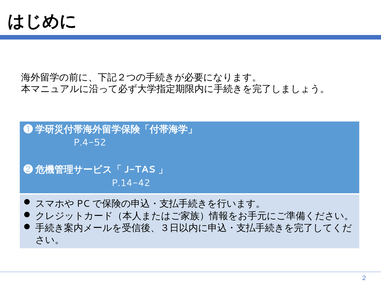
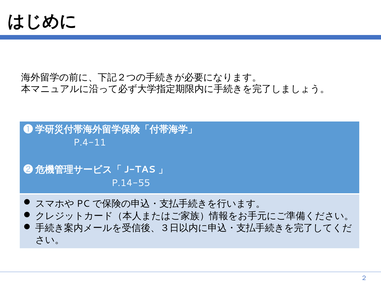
P.4-52: P.4-52 -> P.4-11 (90, 142)
P.14-42: P.14-42 -> P.14-55 (131, 183)
